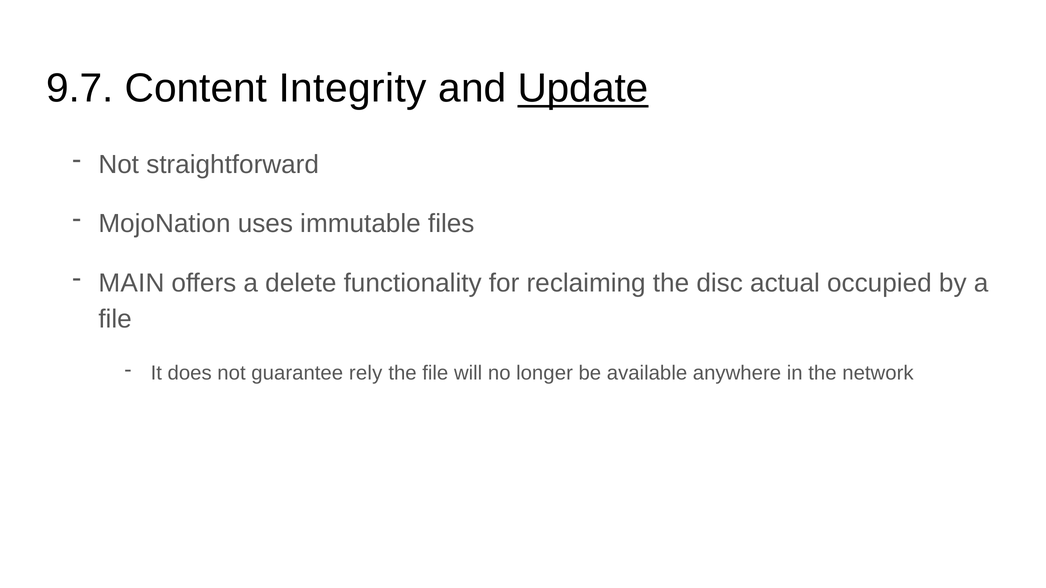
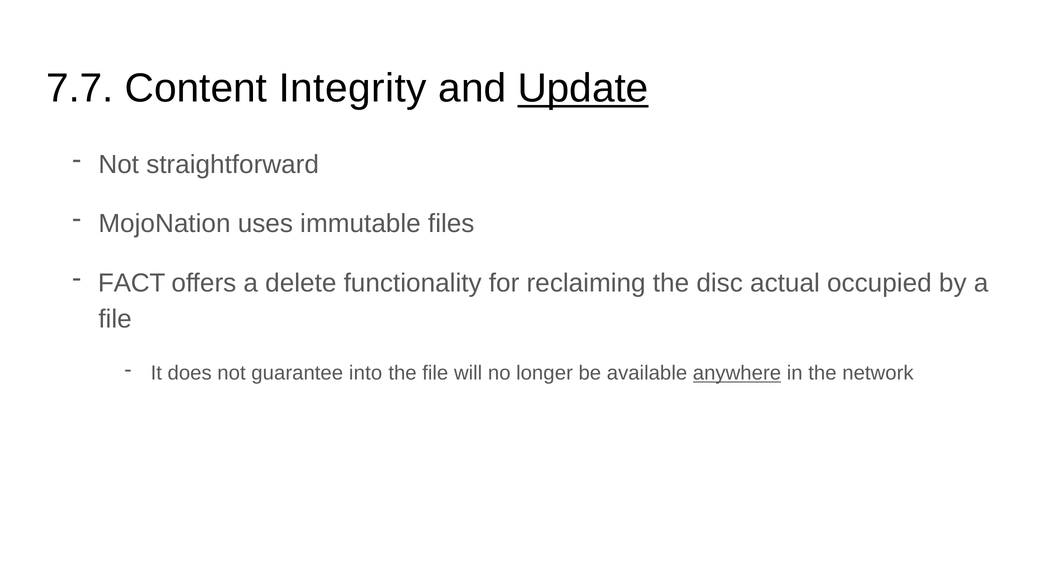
9.7: 9.7 -> 7.7 (80, 89)
MAIN: MAIN -> FACT (132, 283)
rely: rely -> into (366, 374)
anywhere underline: none -> present (737, 374)
